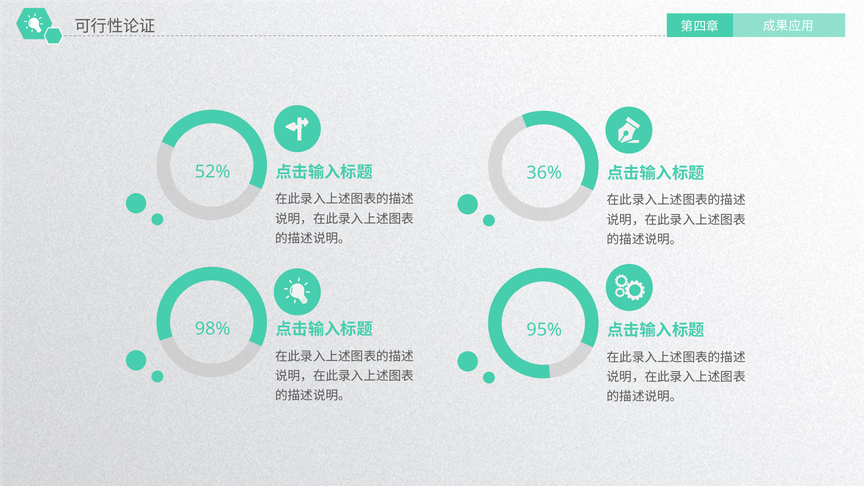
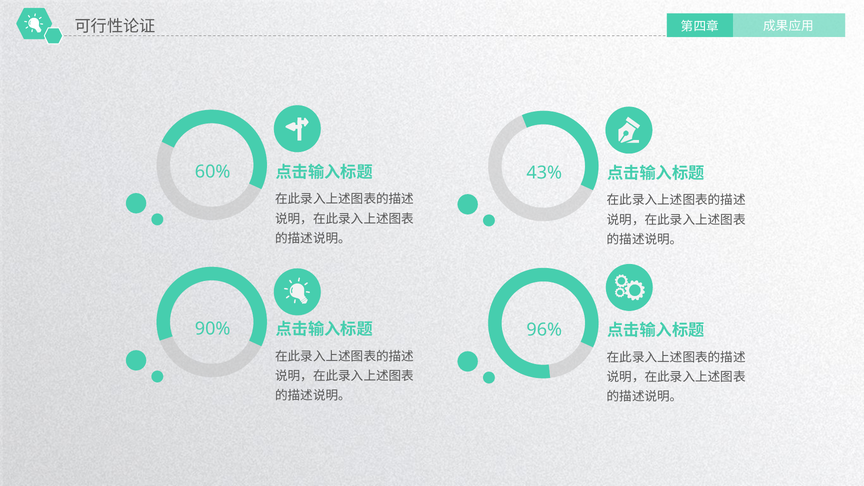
52%: 52% -> 60% (213, 172)
36%: 36% -> 43% (544, 173)
98%: 98% -> 90% (213, 329)
95%: 95% -> 96% (544, 330)
